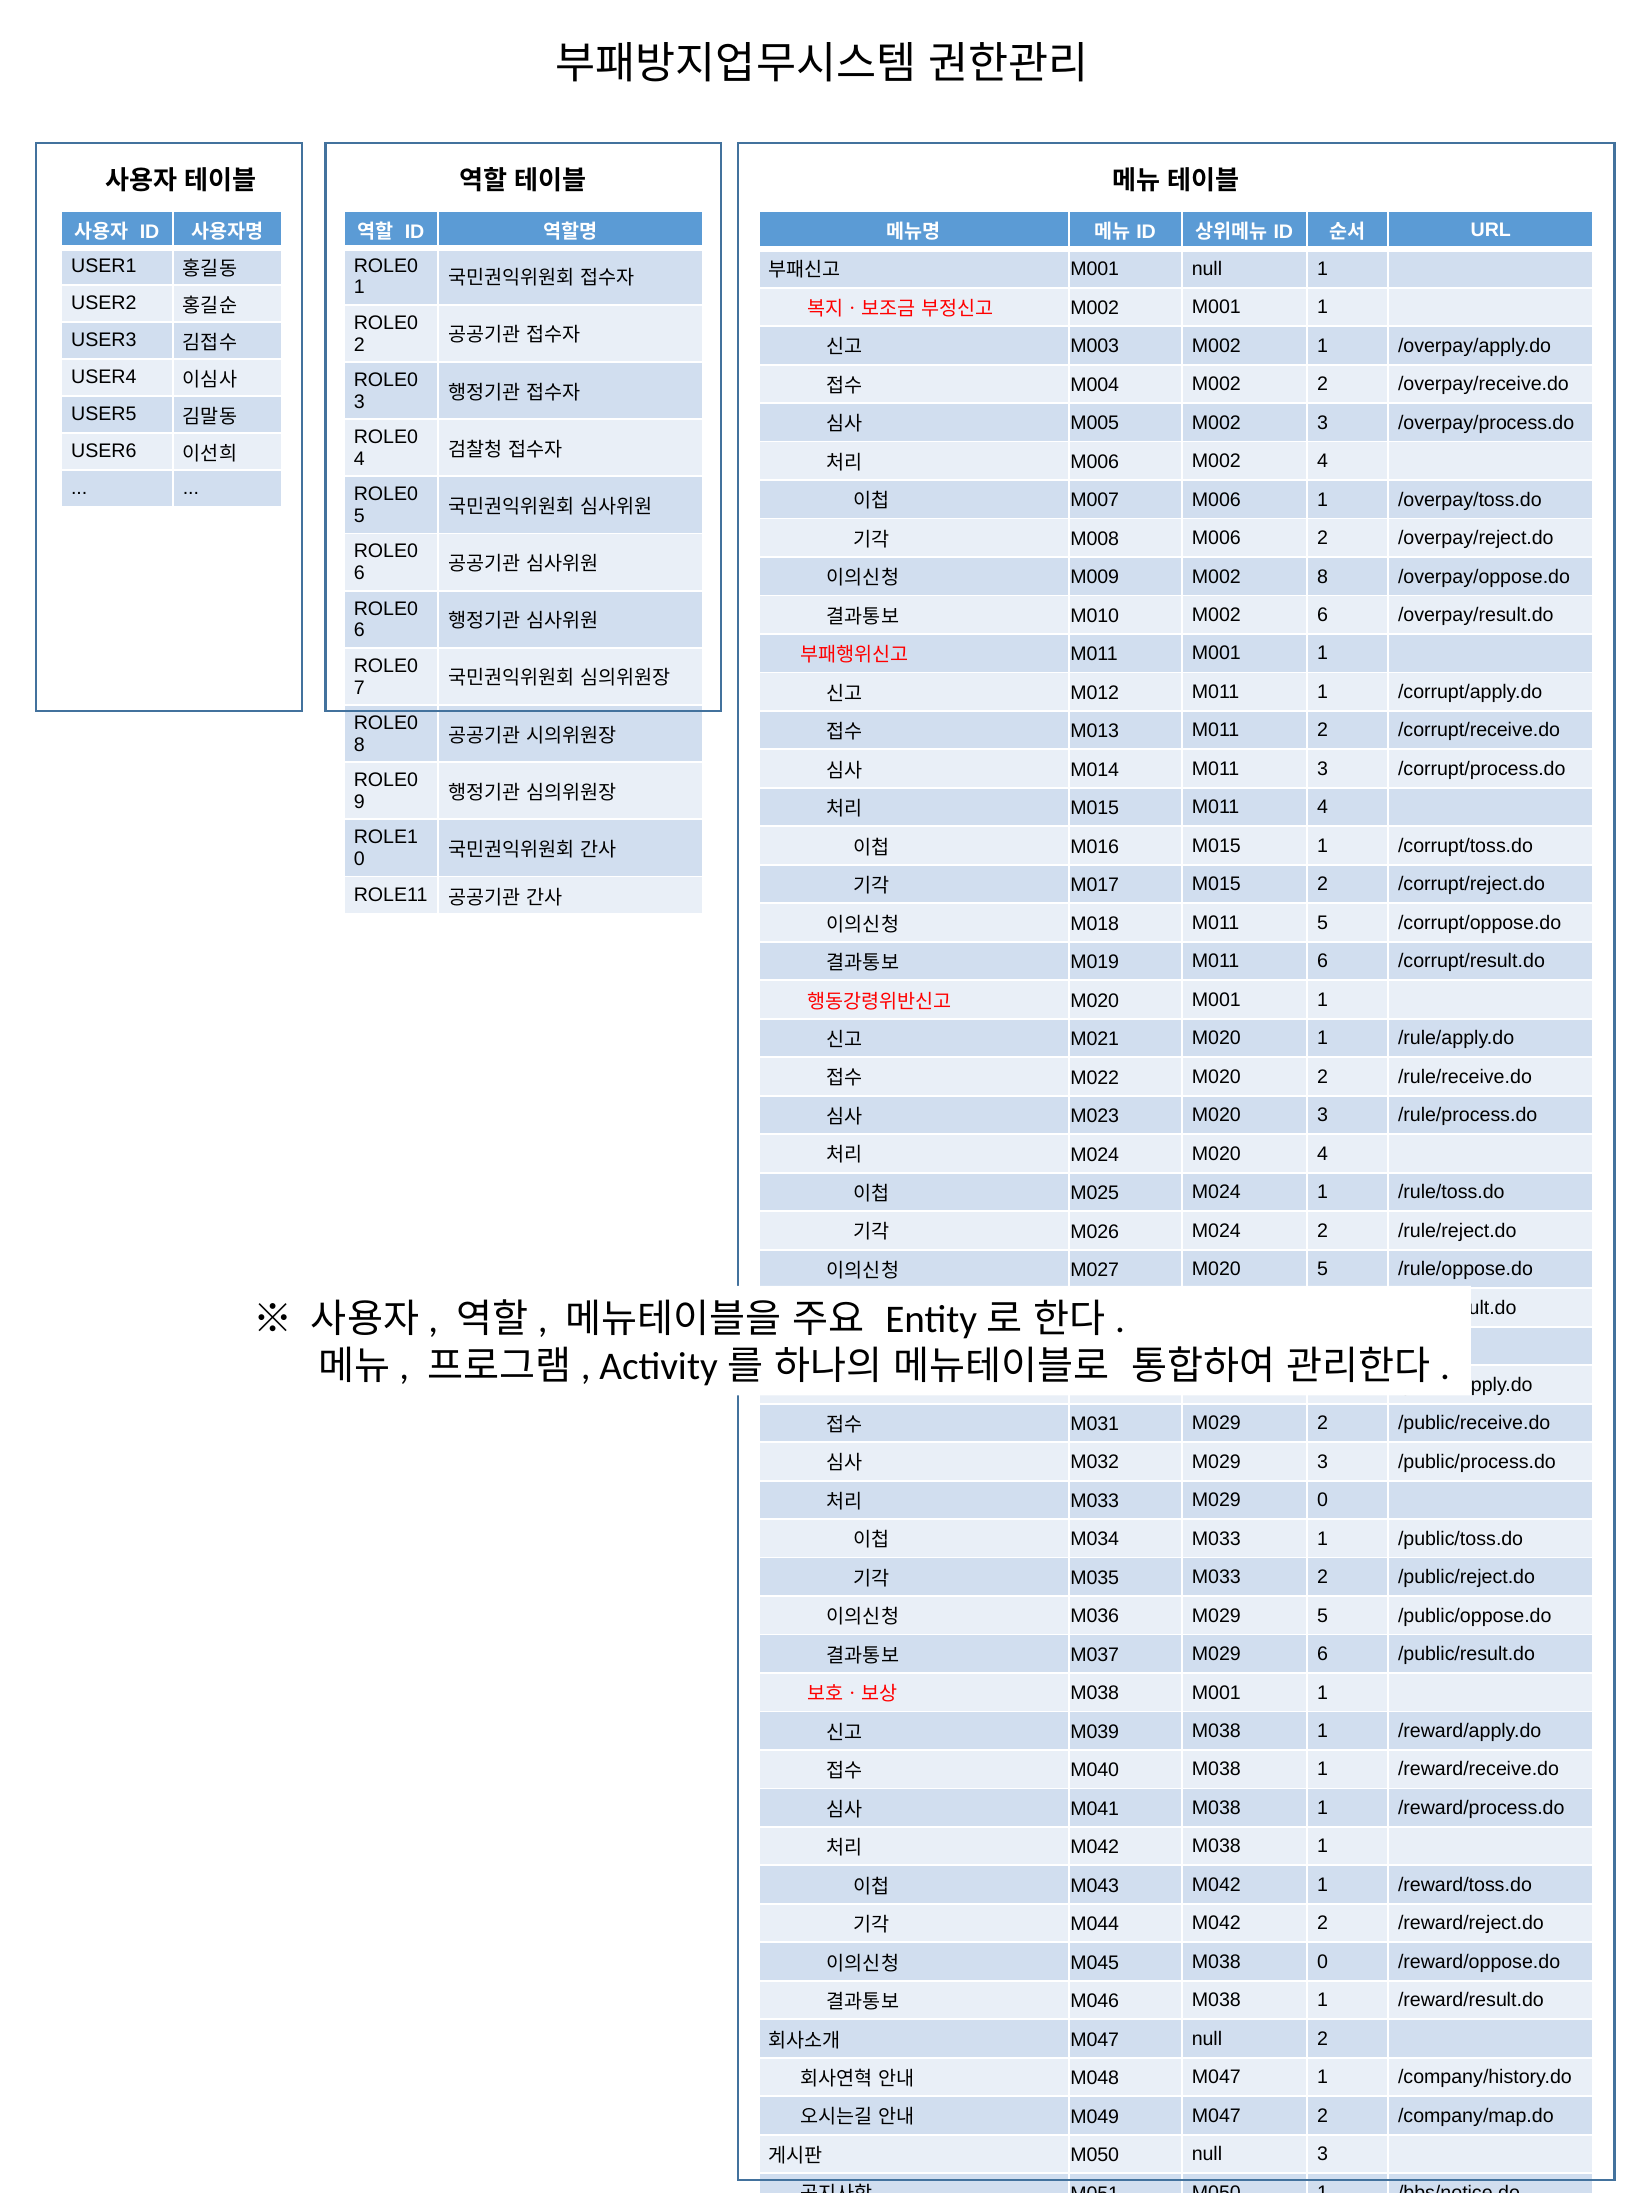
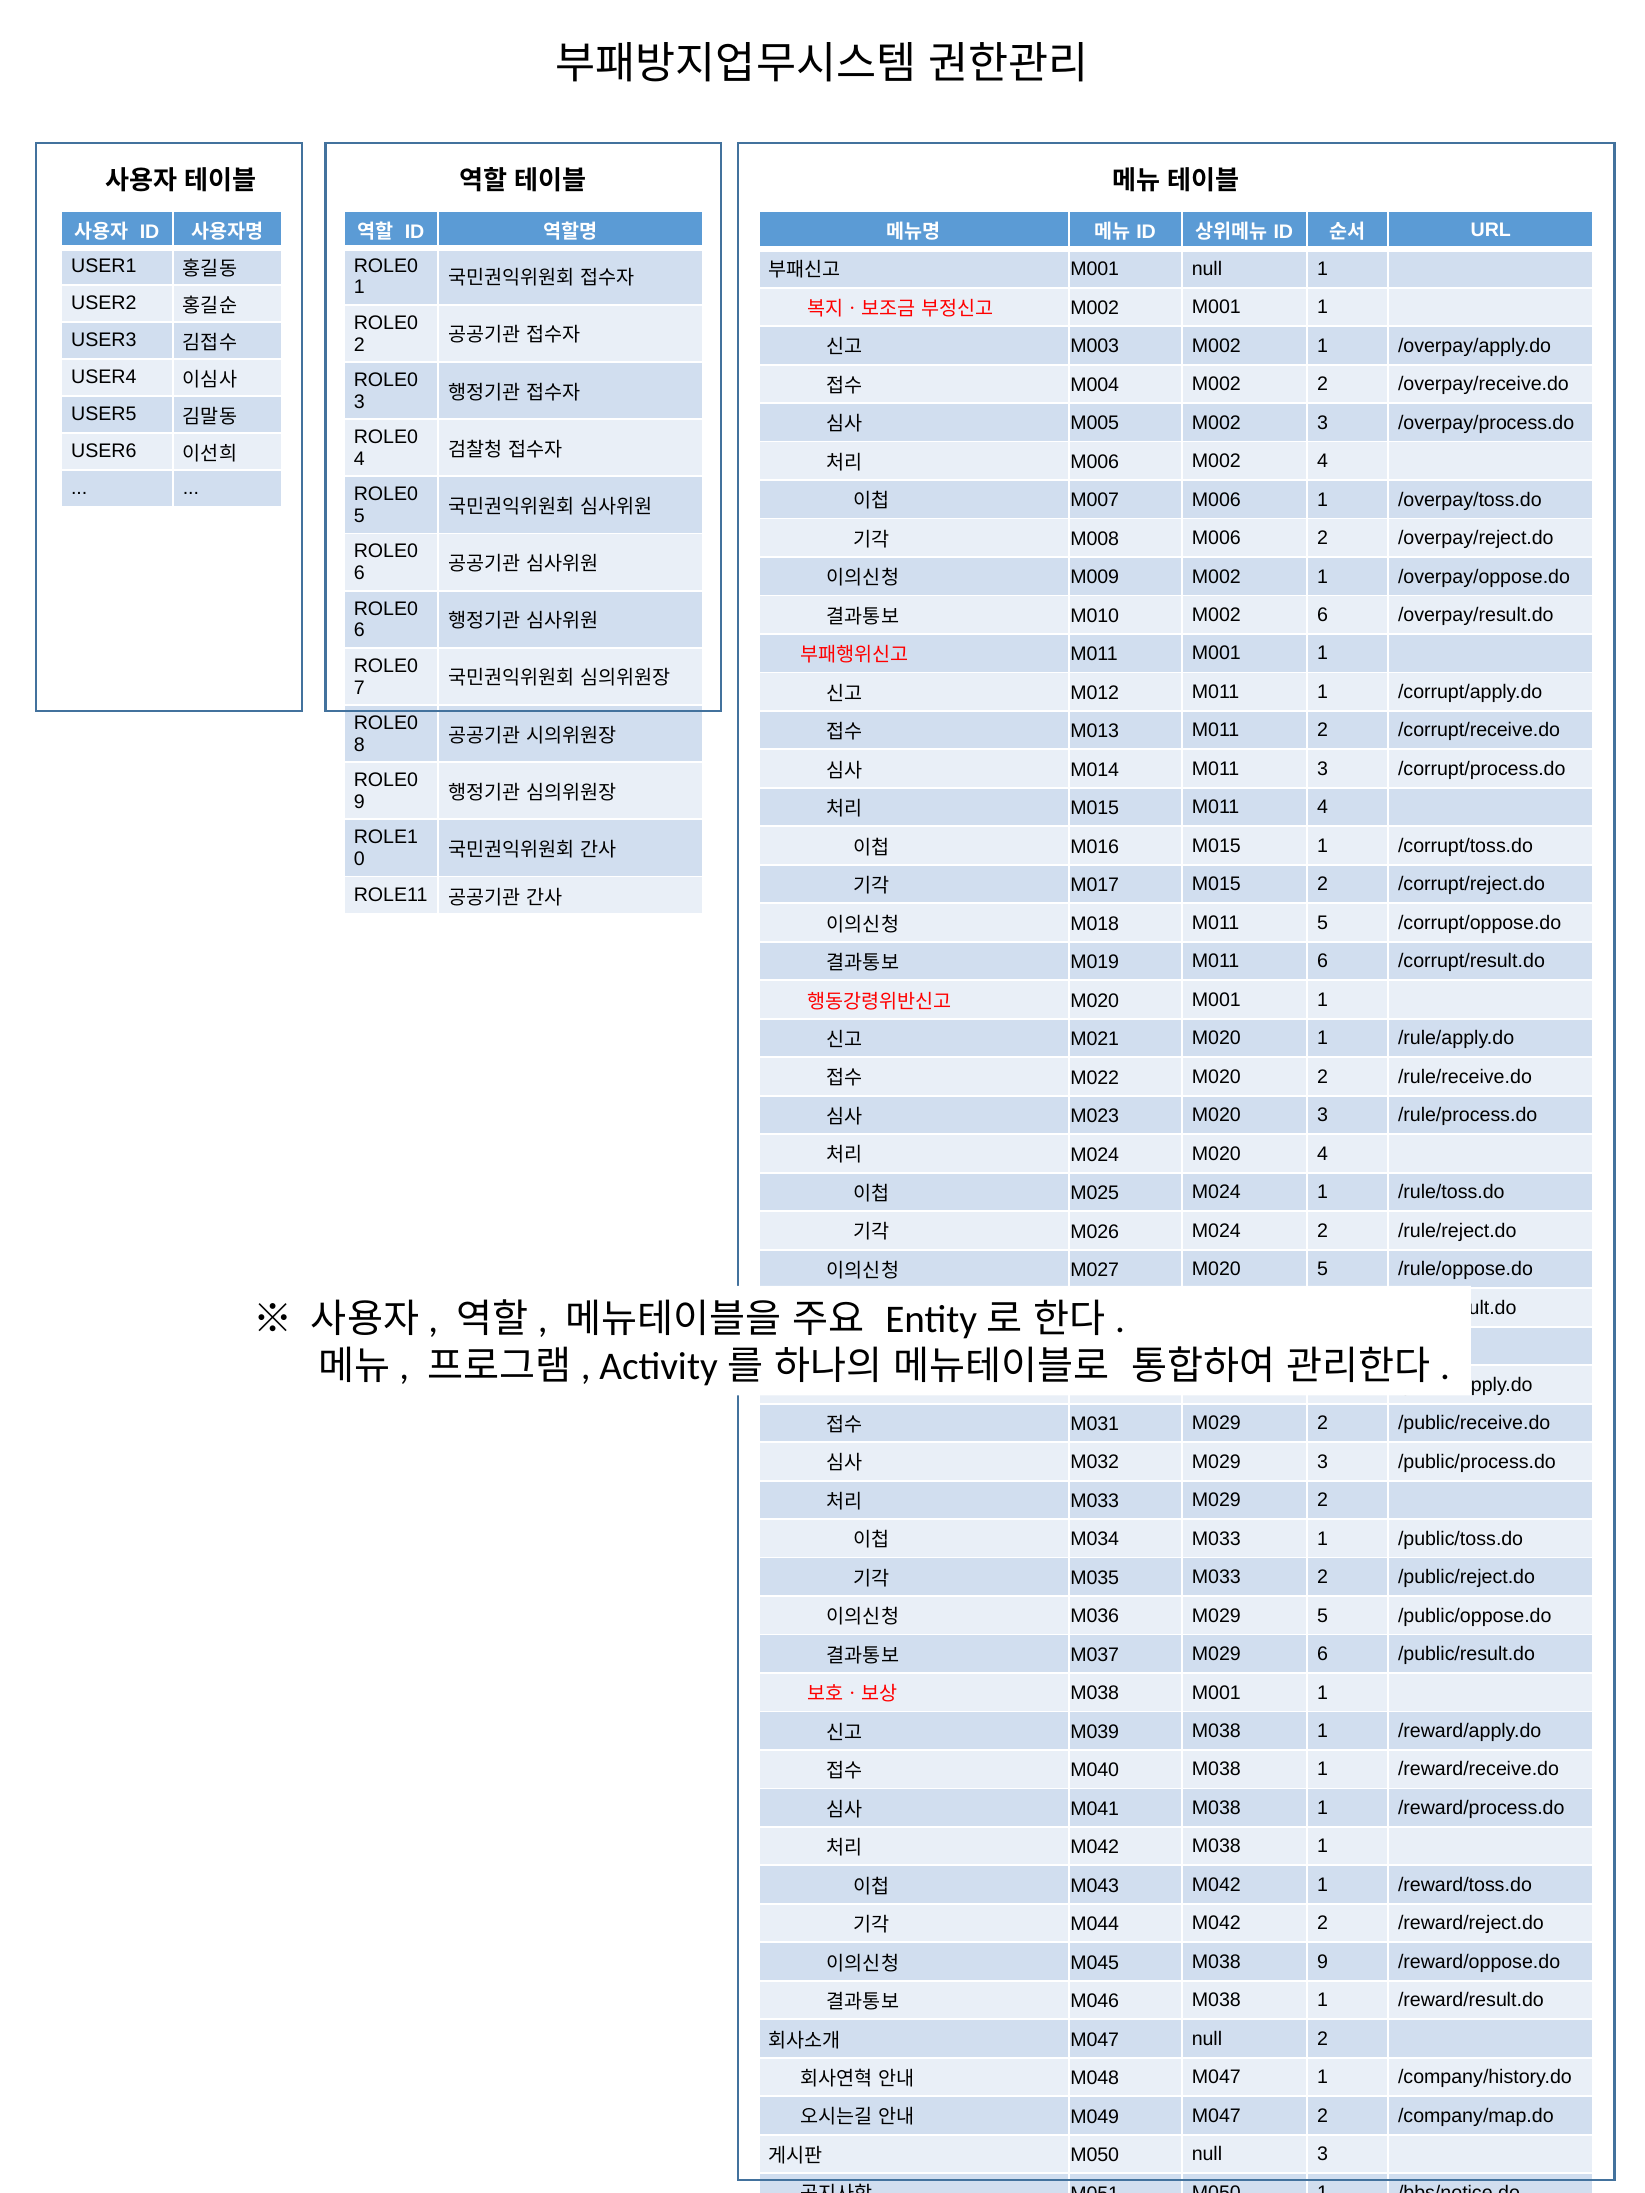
M009 M002 8: 8 -> 1 (1323, 577)
M033 M029 0: 0 -> 2 (1323, 1500)
M038 0: 0 -> 9 (1323, 1962)
